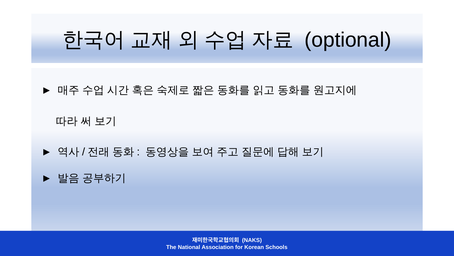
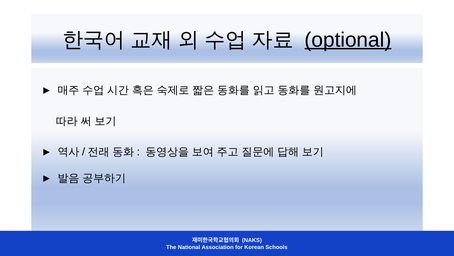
optional underline: none -> present (348, 40)
